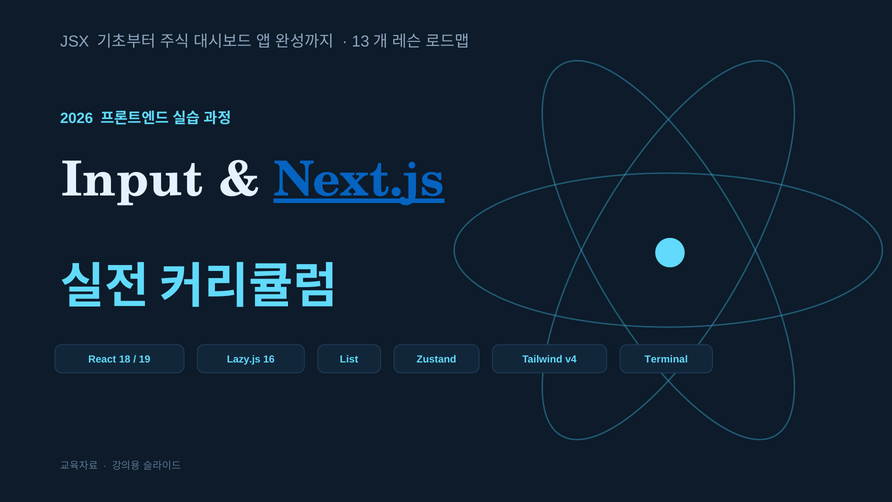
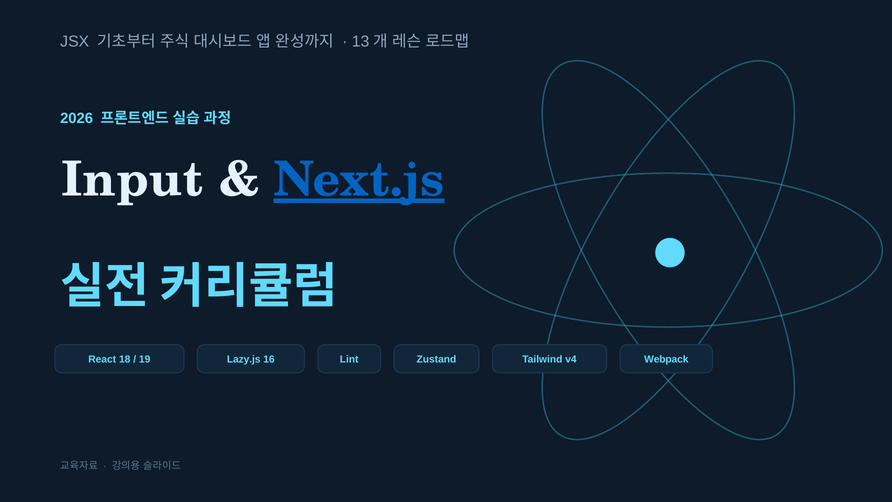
List: List -> Lint (349, 359)
Terminal: Terminal -> Webpack (666, 359)
